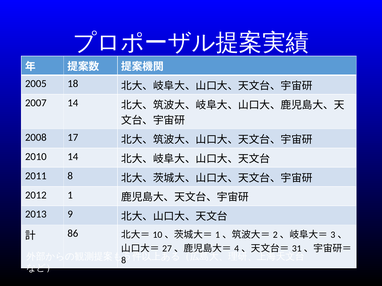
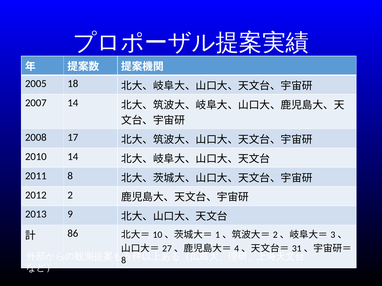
1: 1 -> 2 (70, 195)
